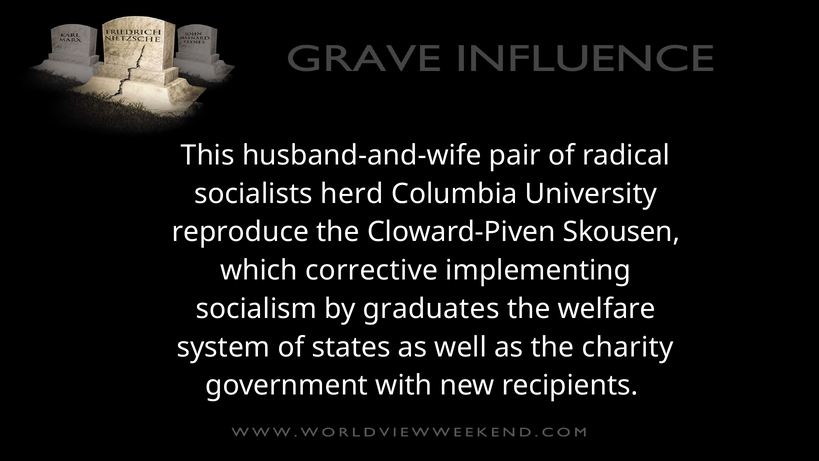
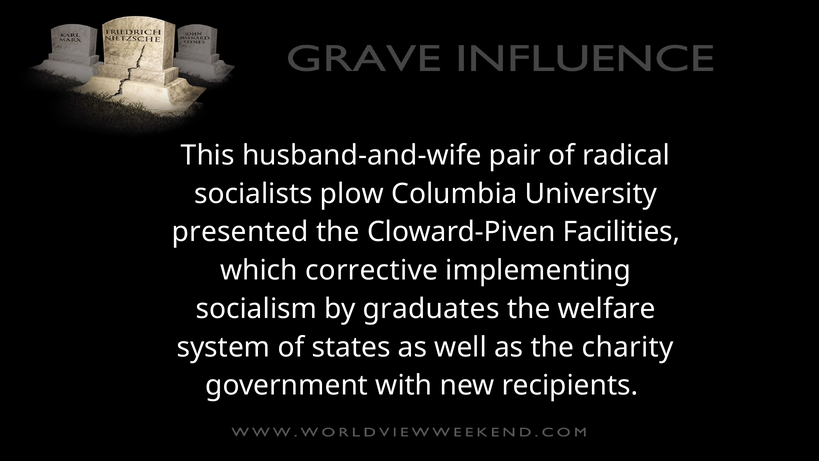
herd: herd -> plow (352, 194)
reproduce: reproduce -> presented (240, 232)
Skousen: Skousen -> Facilities (621, 232)
